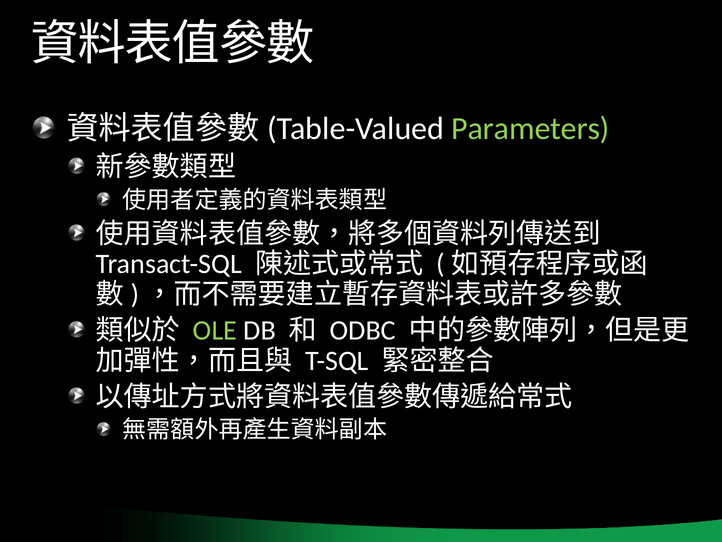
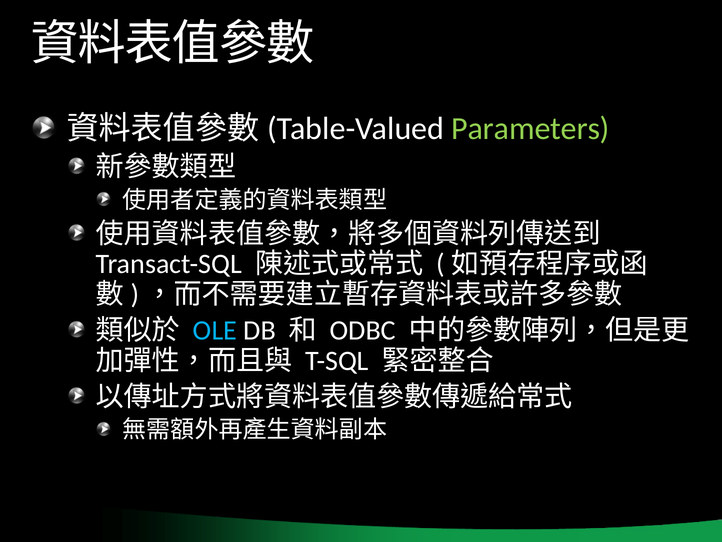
OLE colour: light green -> light blue (215, 330)
